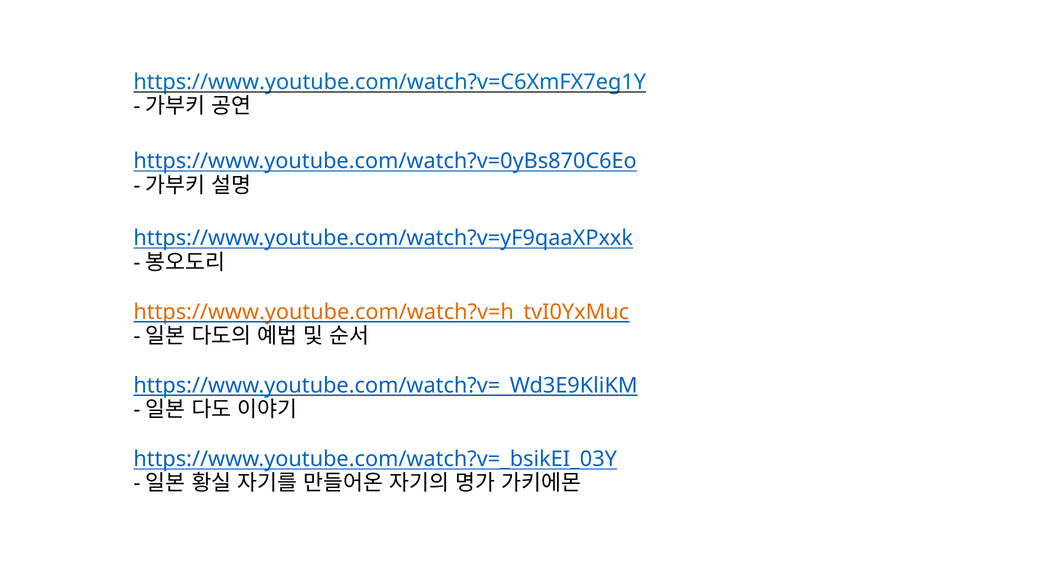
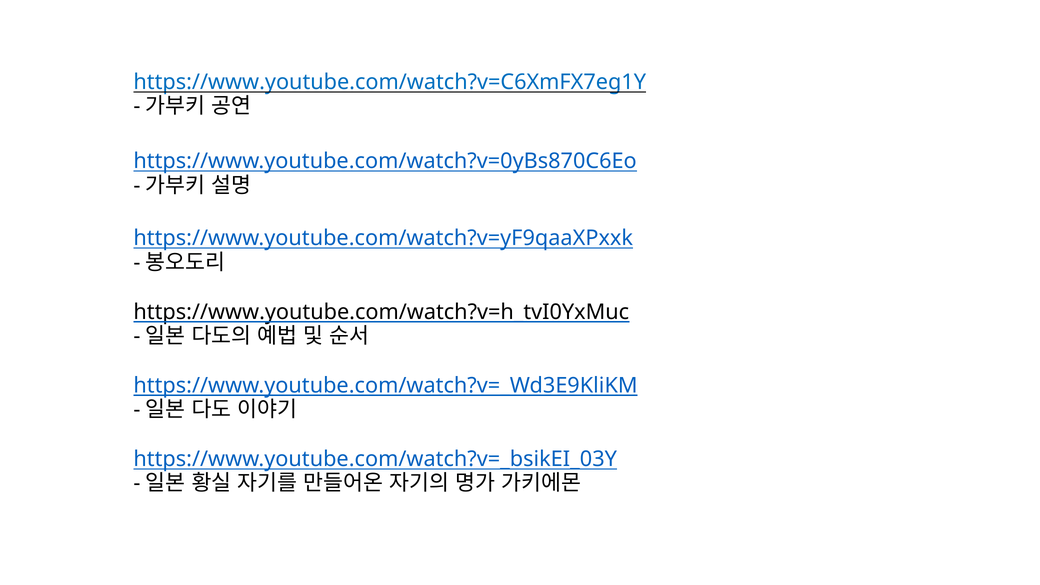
https://www.youtube.com/watch?v=h_tvI0YxMuc colour: orange -> black (381, 312)
